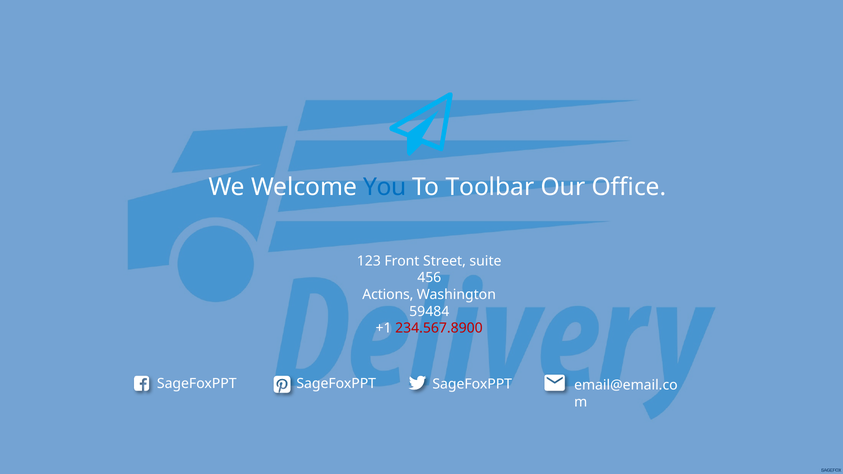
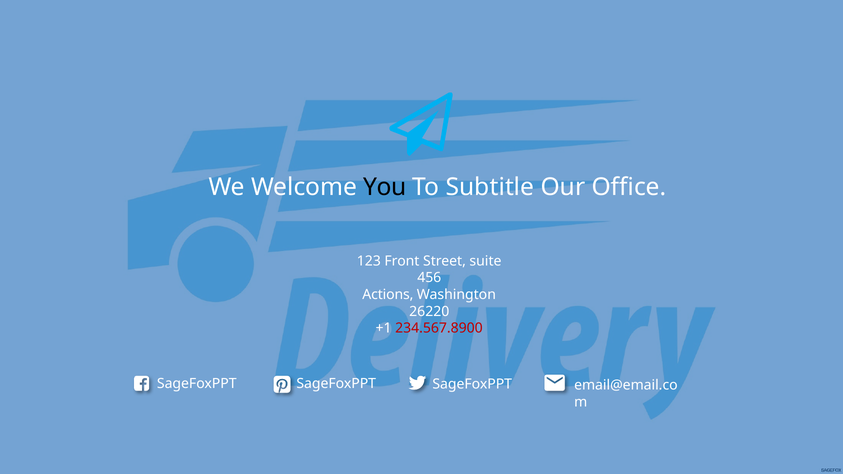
You colour: blue -> black (385, 187)
Toolbar: Toolbar -> Subtitle (490, 187)
59484: 59484 -> 26220 (429, 312)
